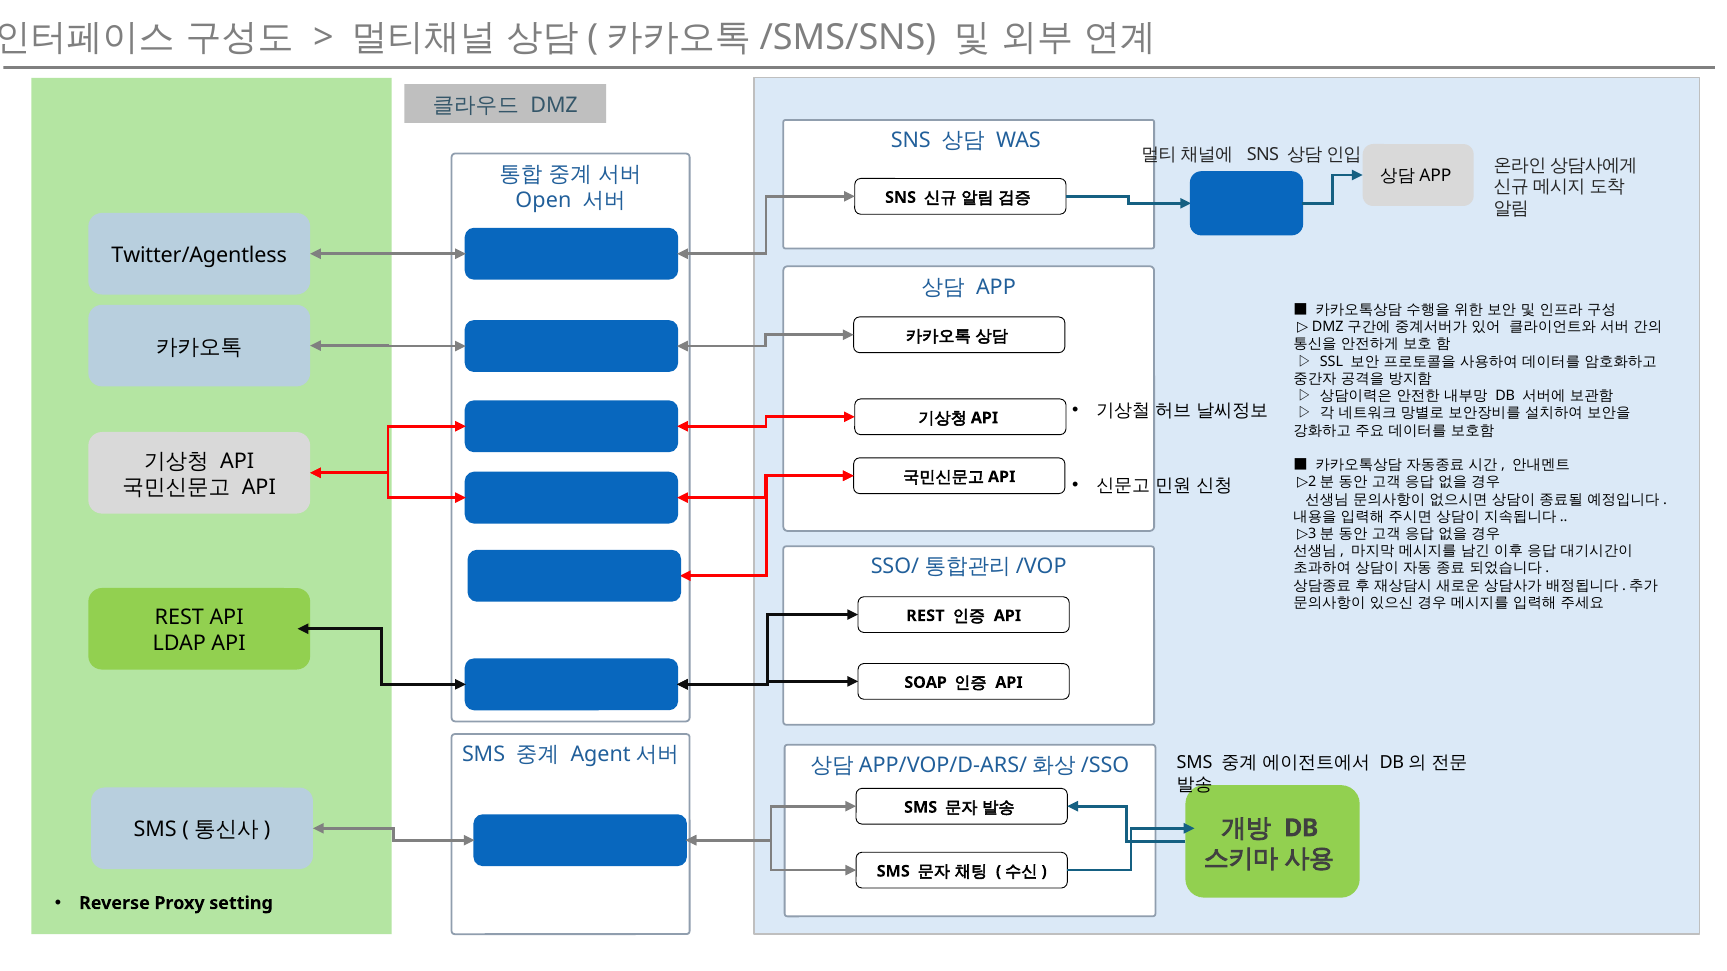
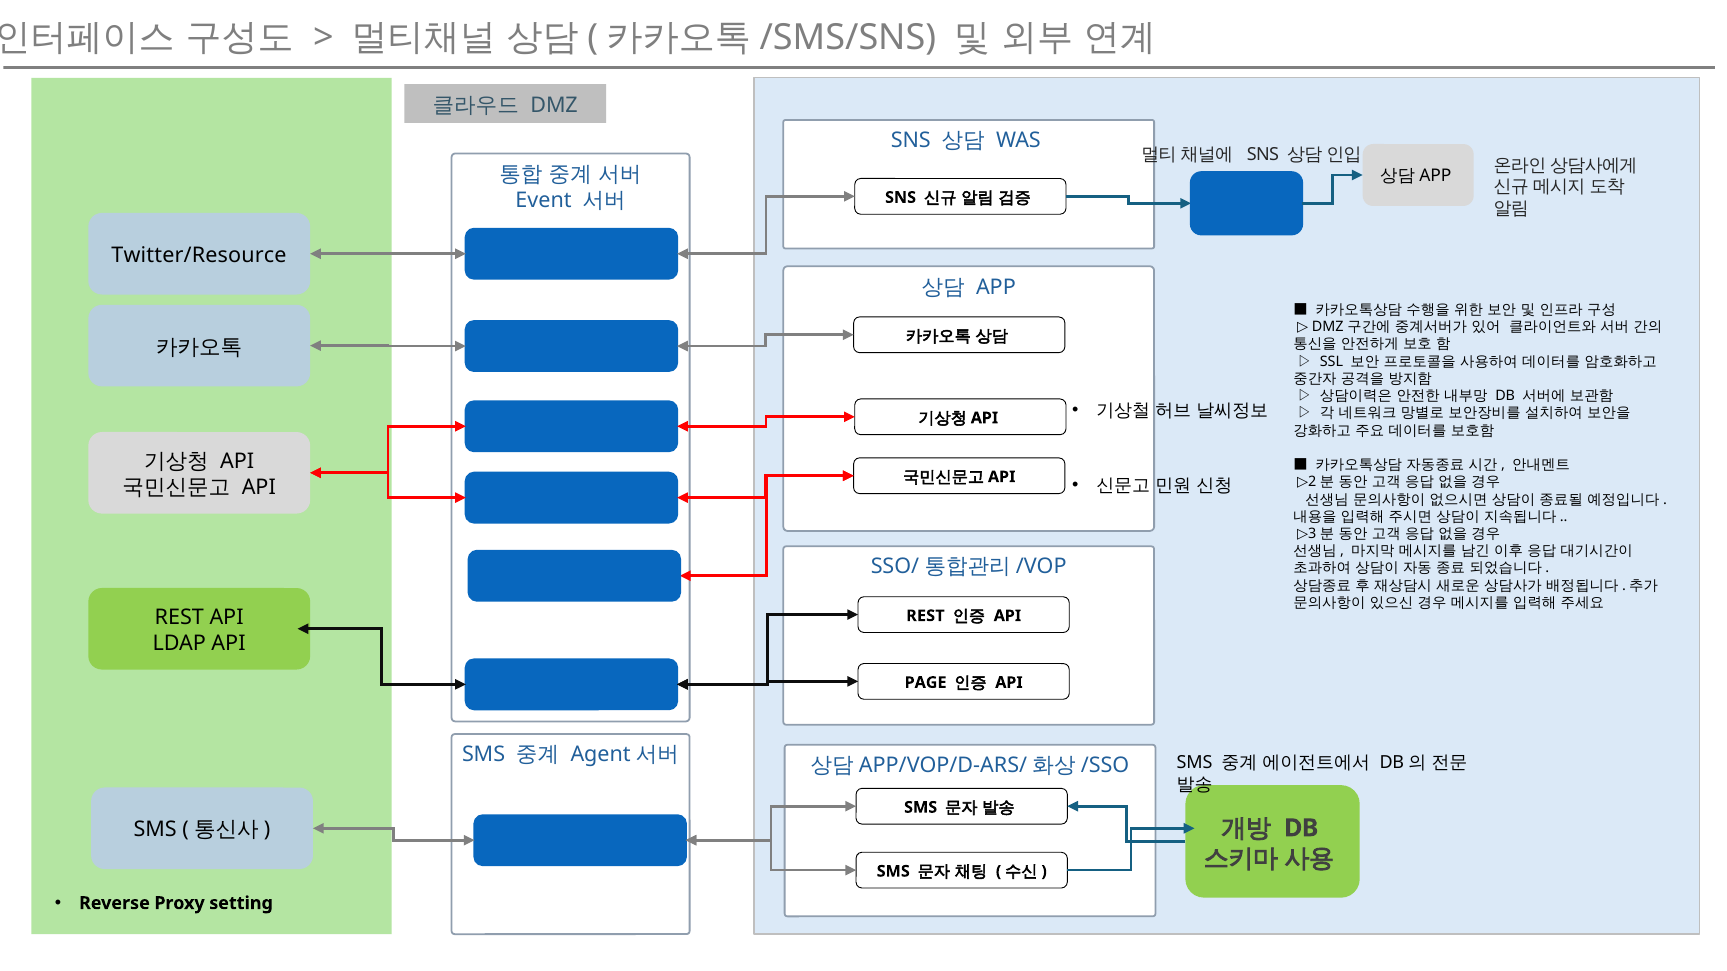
Open: Open -> Event (544, 200)
Twitter/Agentless: Twitter/Agentless -> Twitter/Resource (199, 255)
SOAP: SOAP -> PAGE (926, 683)
